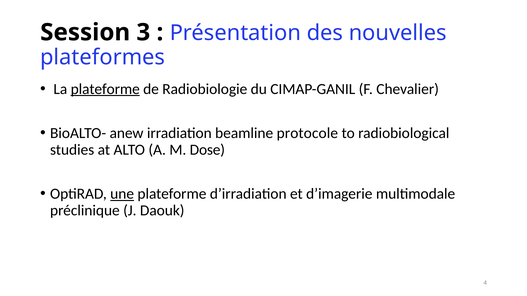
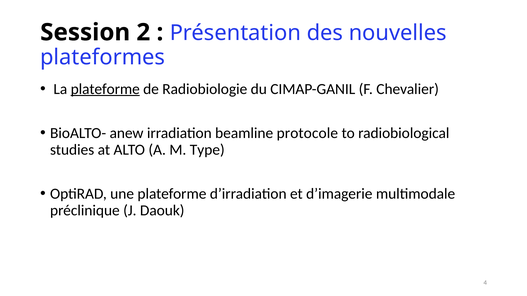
3: 3 -> 2 (143, 32)
Dose: Dose -> Type (207, 150)
une underline: present -> none (122, 194)
